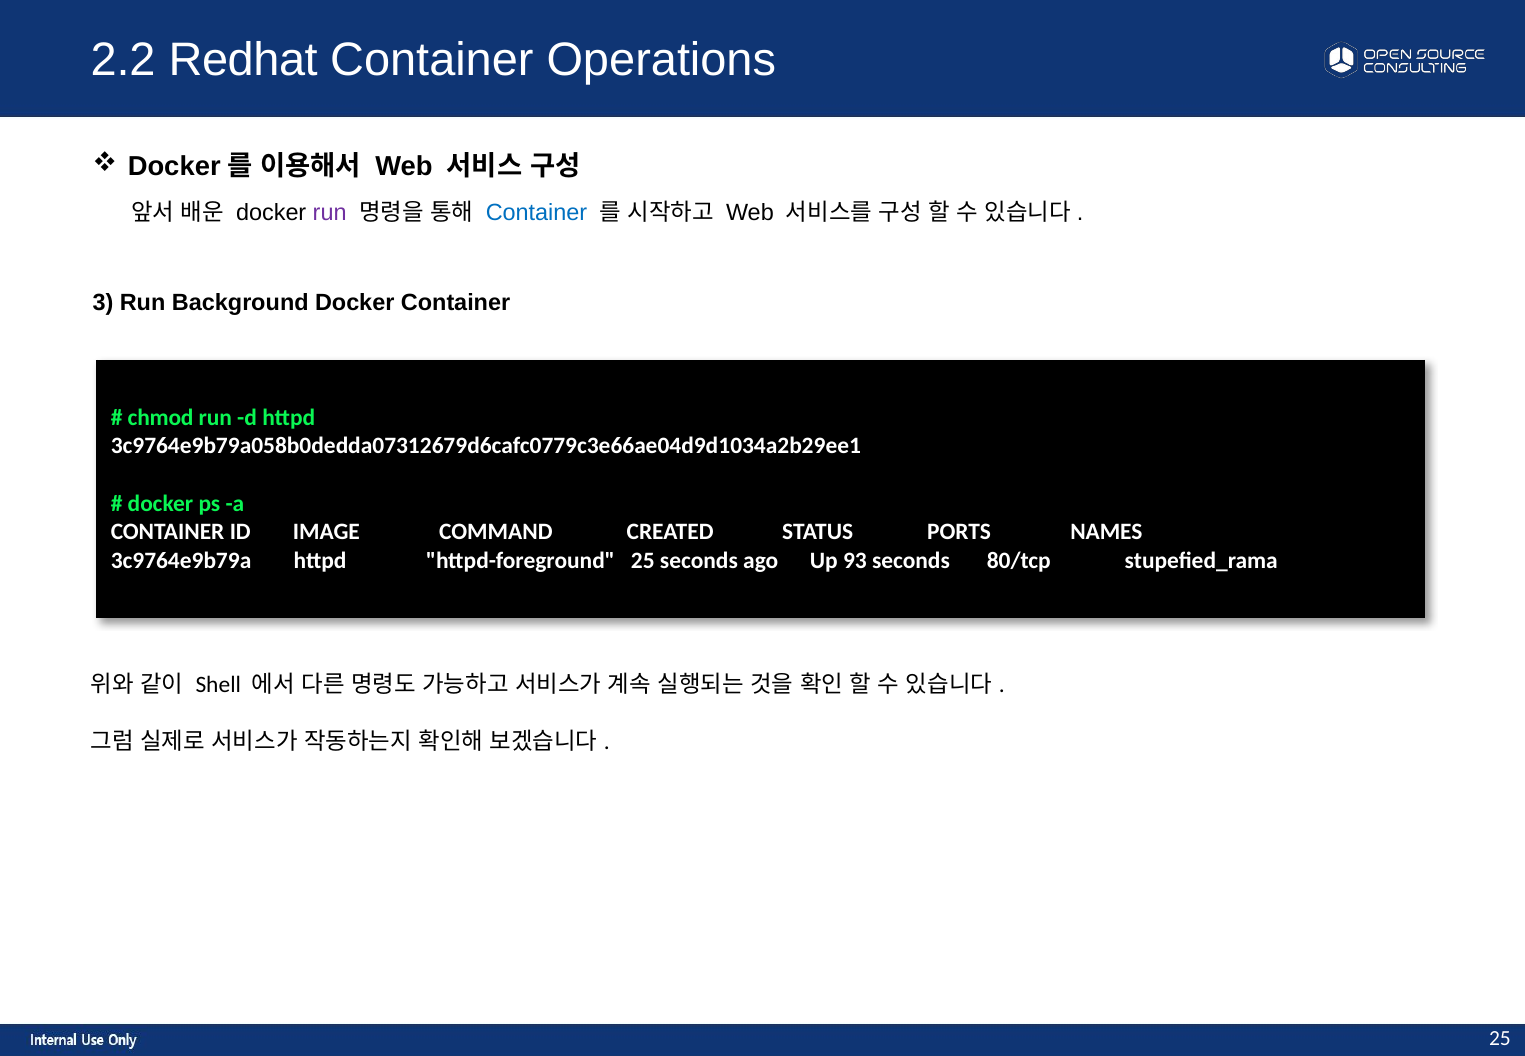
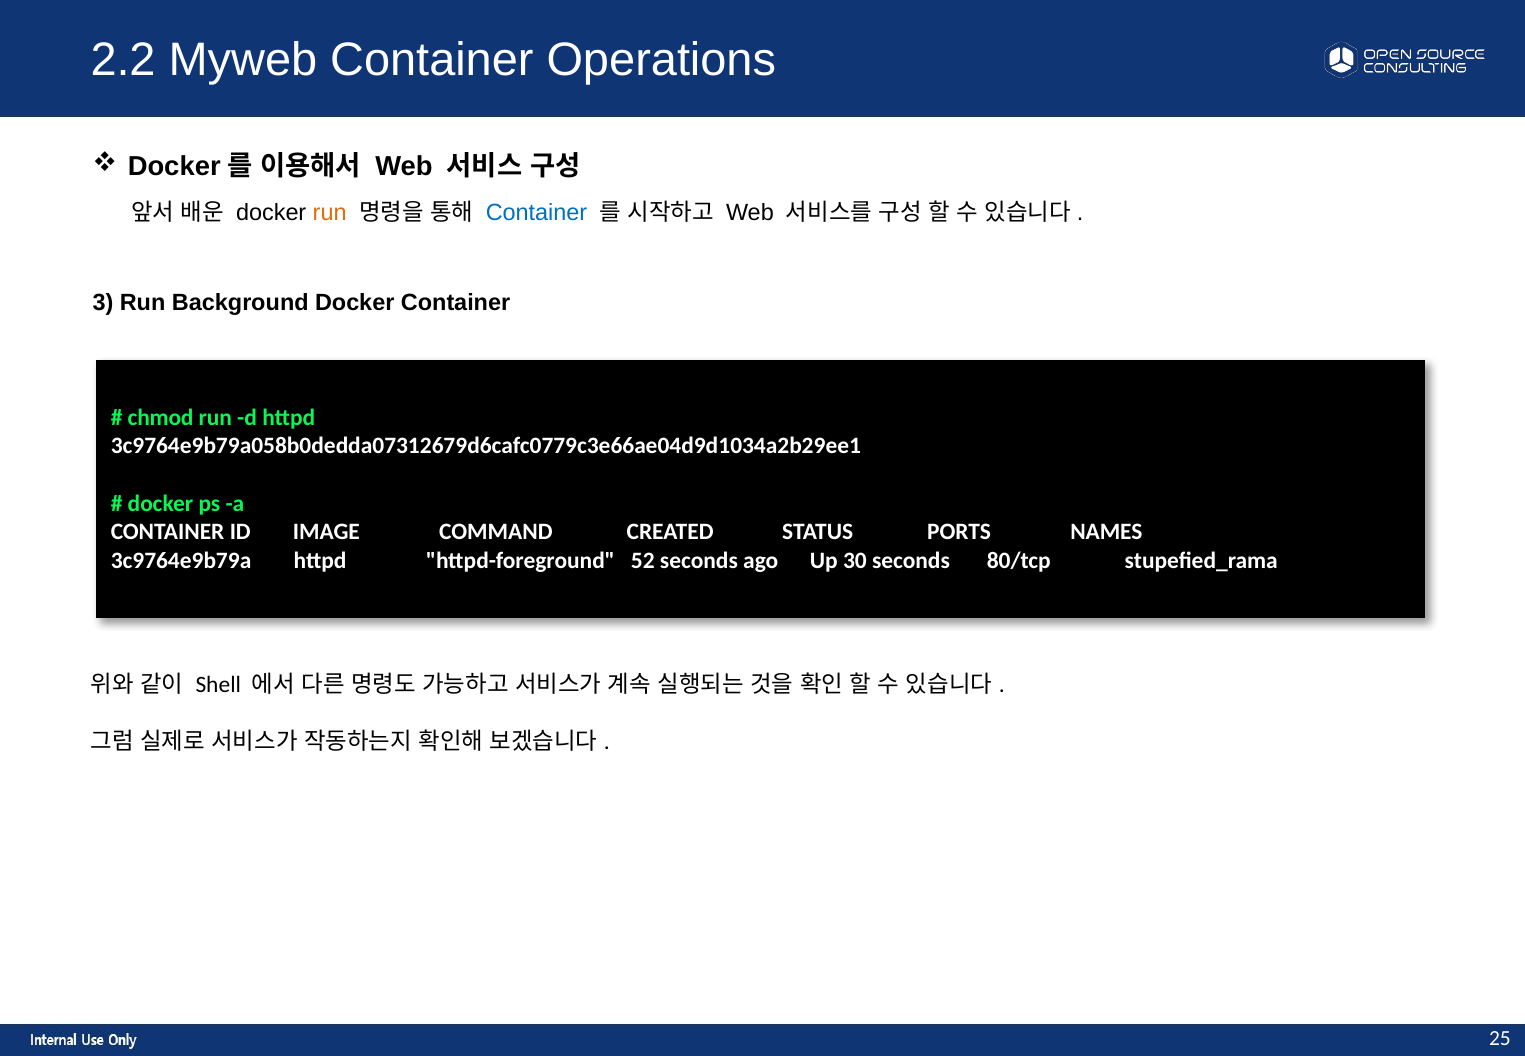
Redhat: Redhat -> Myweb (243, 60)
run colour: purple -> orange (330, 213)
httpd-foreground 25: 25 -> 52 (643, 560)
93: 93 -> 30 (855, 560)
